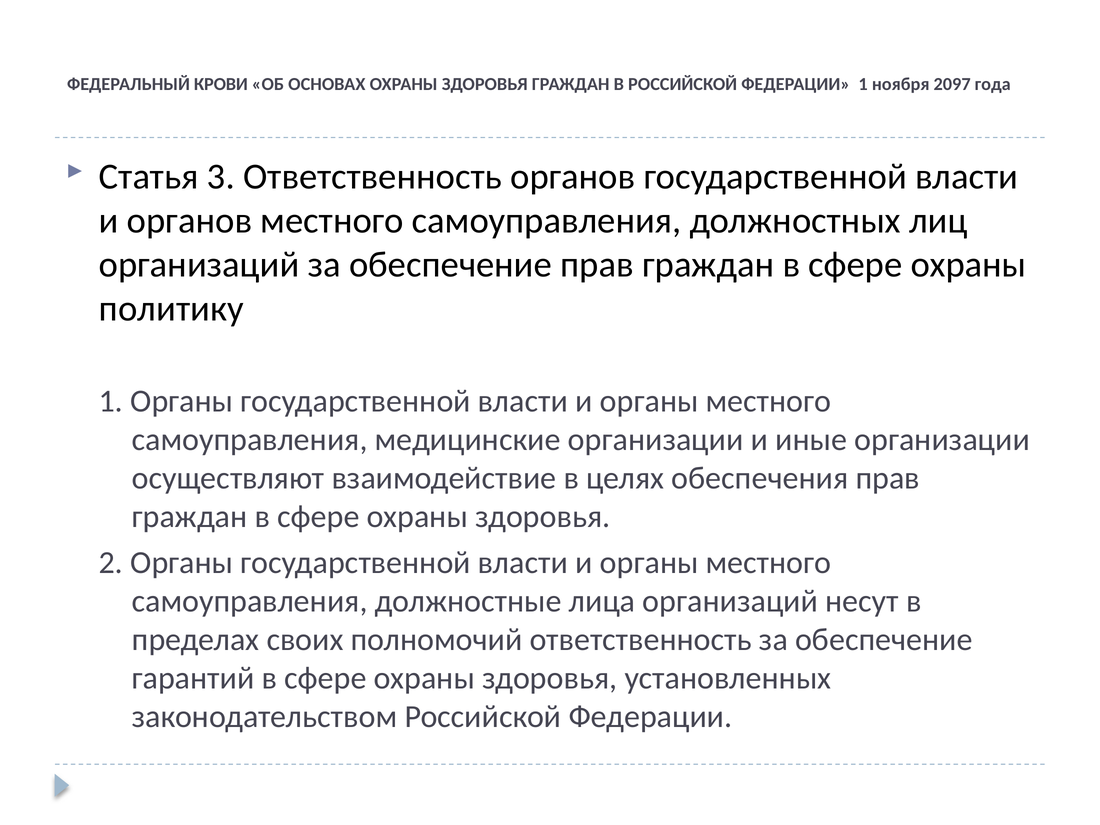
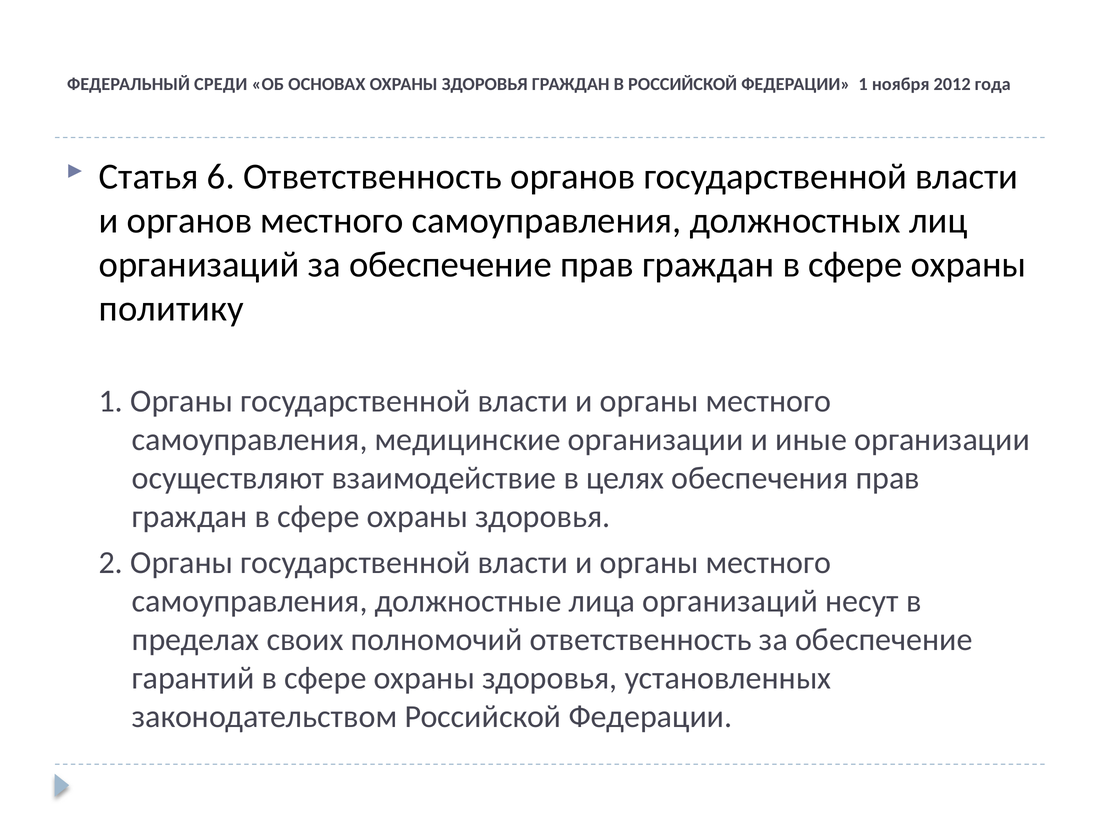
КРОВИ: КРОВИ -> СРЕДИ (221, 84)
2097: 2097 -> 2012 (952, 84)
3: 3 -> 6 (221, 177)
